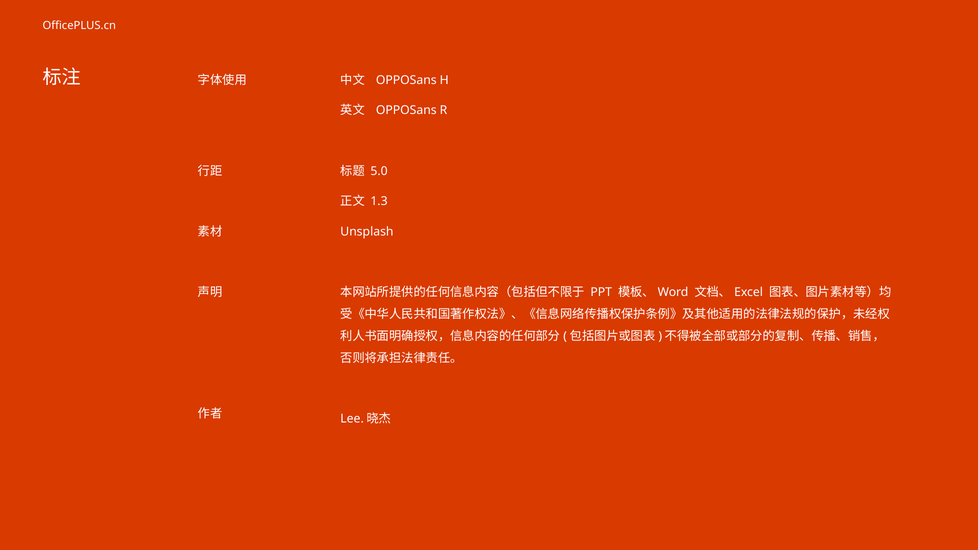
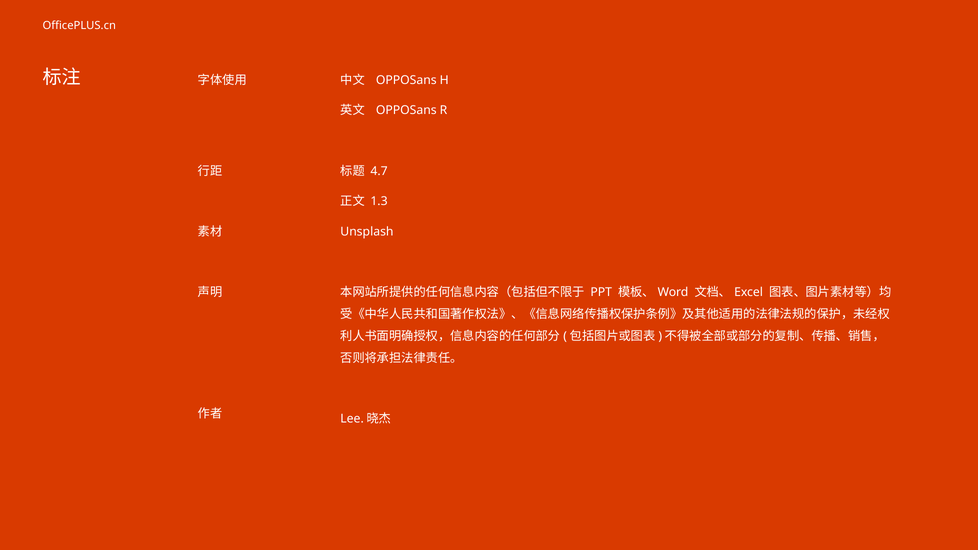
5.0: 5.0 -> 4.7 (379, 171)
